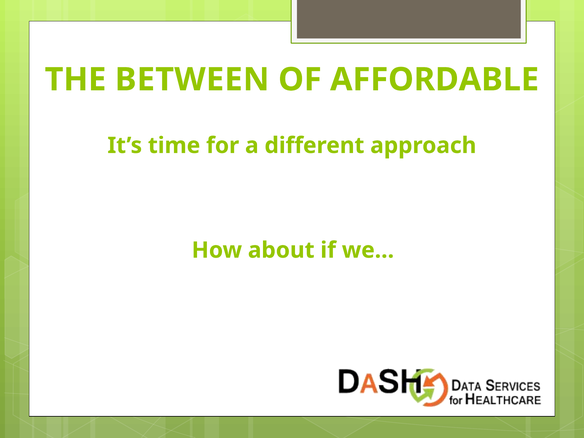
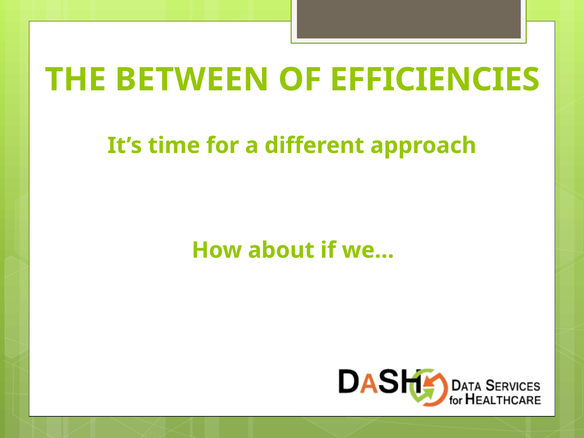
AFFORDABLE: AFFORDABLE -> EFFICIENCIES (435, 80)
